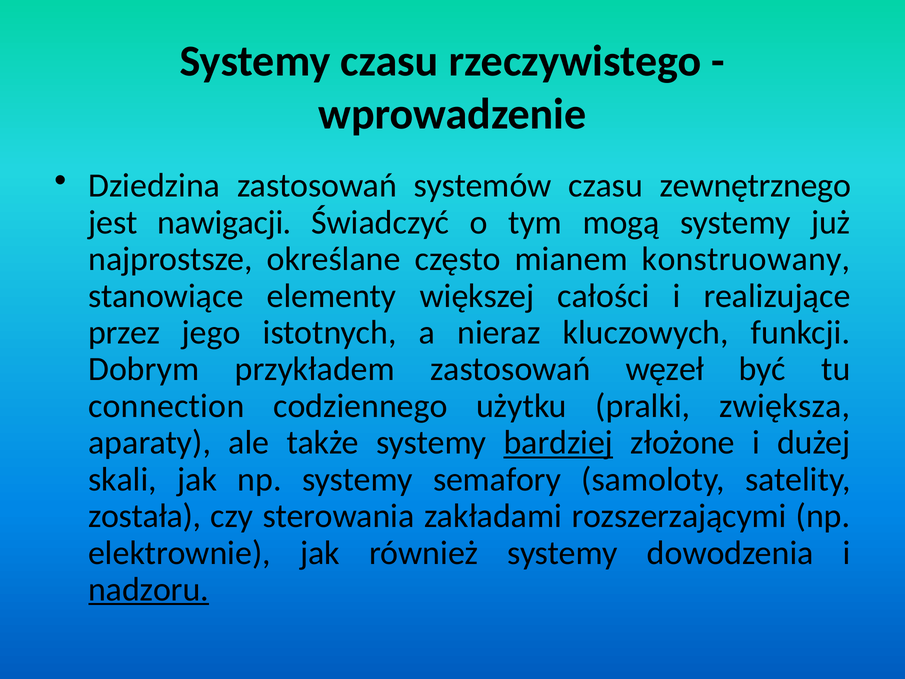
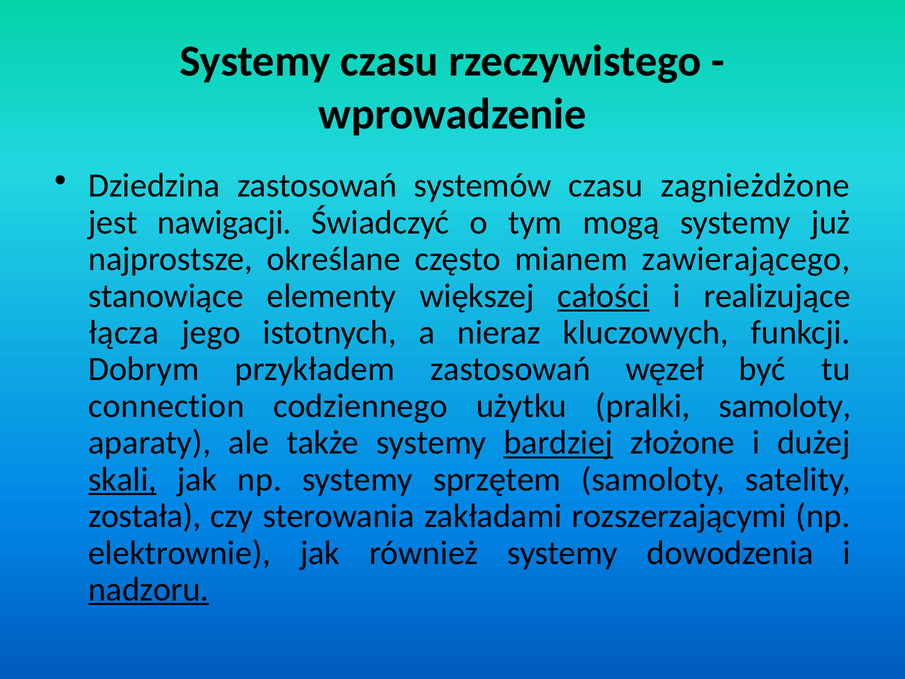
zewnętrznego: zewnętrznego -> zagnieżdżone (755, 186)
konstruowany: konstruowany -> zawierającego (746, 259)
całości underline: none -> present (603, 296)
przez: przez -> łącza (124, 332)
pralki zwiększa: zwiększa -> samoloty (785, 406)
skali underline: none -> present (122, 479)
semafory: semafory -> sprzętem (497, 479)
